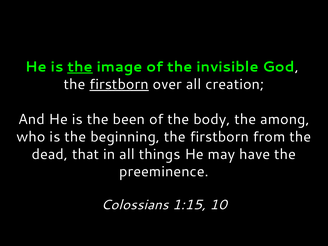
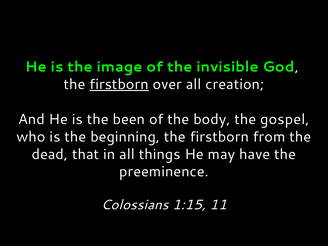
the underline: present -> none (80, 67)
among: among -> gospel (285, 119)
10: 10 -> 11 (218, 205)
